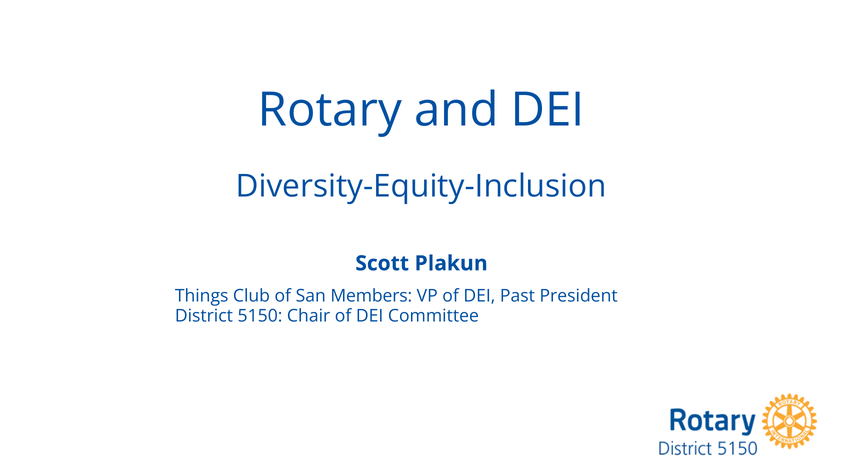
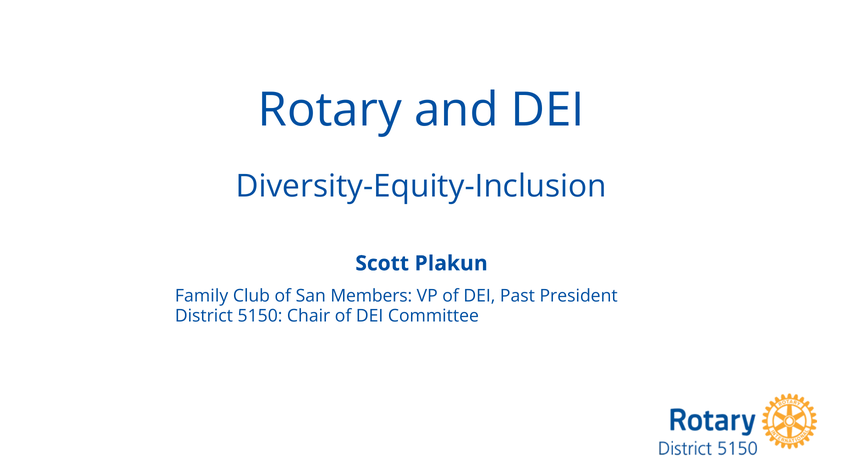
Things: Things -> Family (202, 296)
